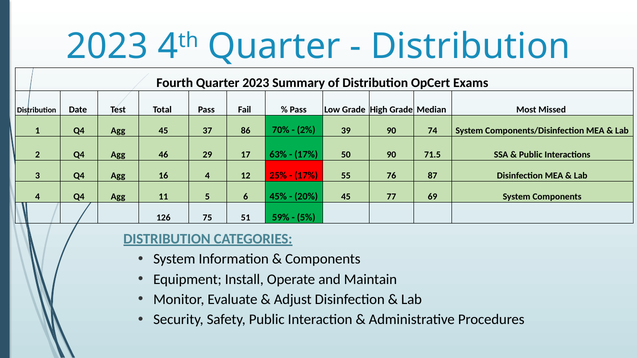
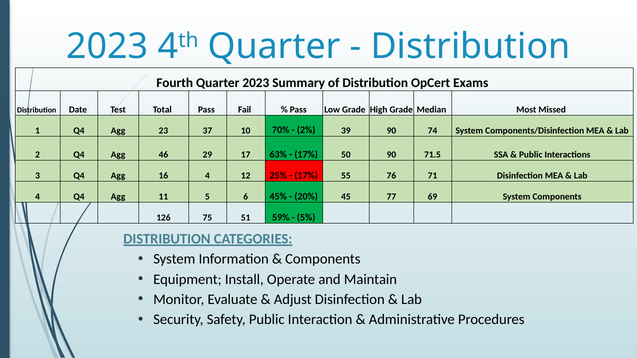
Agg 45: 45 -> 23 (163, 131)
86: 86 -> 10 (246, 131)
87: 87 -> 71 (433, 176)
